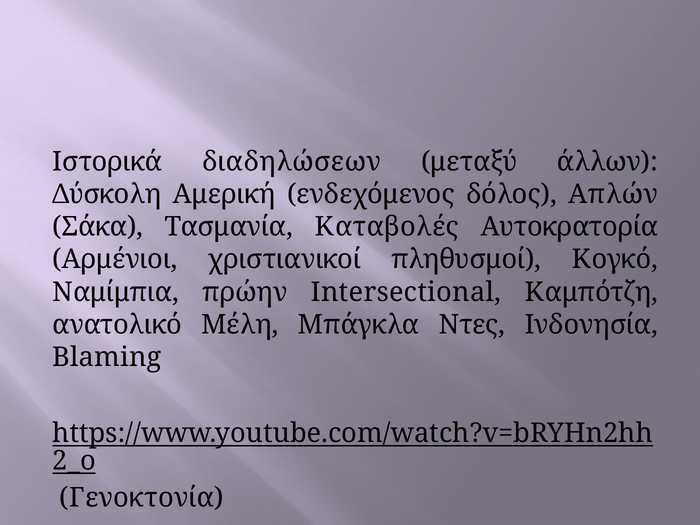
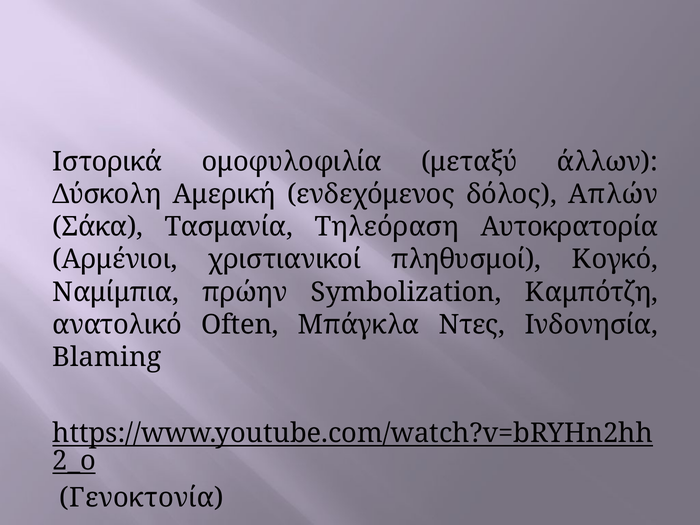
διαδηλώσεων: διαδηλώσεων -> ομοφυλοφιλία (292, 162)
Καταβολές: Καταβολές -> Τηλεόραση (387, 227)
Intersectional: Intersectional -> Symbolization (406, 292)
Μέλη: Μέλη -> Often (240, 325)
